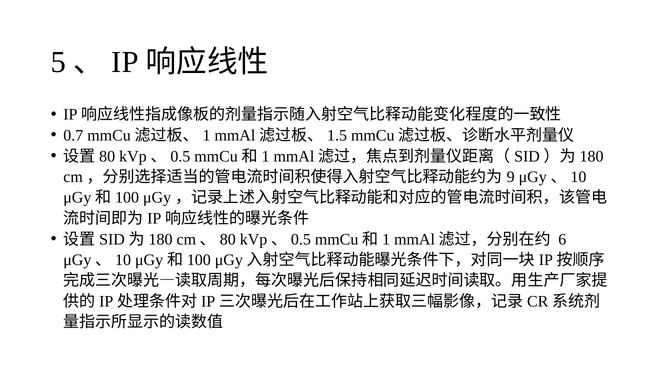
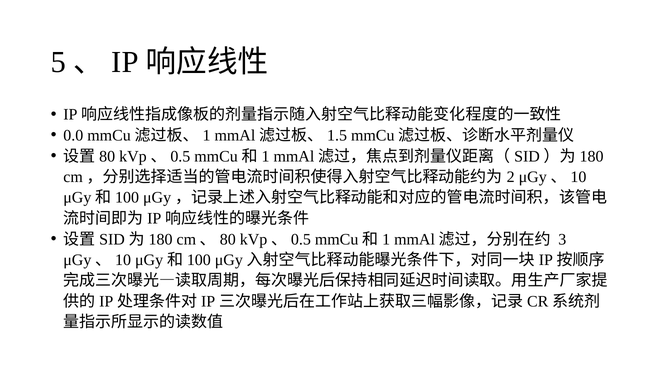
0.7: 0.7 -> 0.0 (73, 136)
9: 9 -> 2 (511, 177)
6: 6 -> 3 (562, 239)
